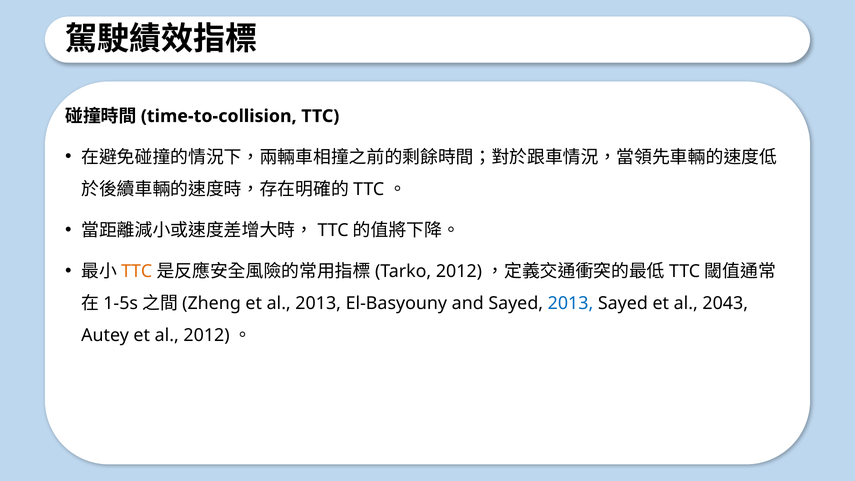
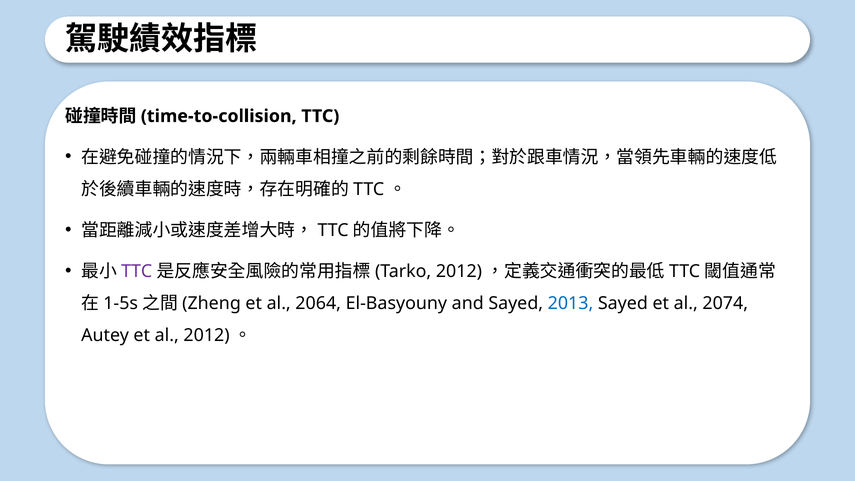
TTC colour: orange -> purple (137, 271)
al 2013: 2013 -> 2064 (318, 303)
2043: 2043 -> 2074 (725, 303)
